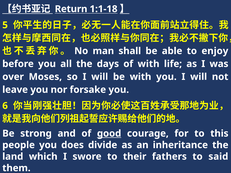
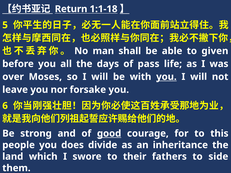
enjoy: enjoy -> given (215, 51)
of with: with -> pass (149, 64)
you underline: none -> present (166, 77)
said: said -> side (218, 157)
